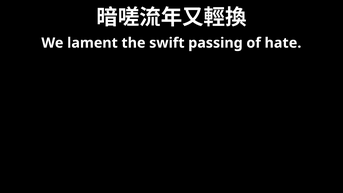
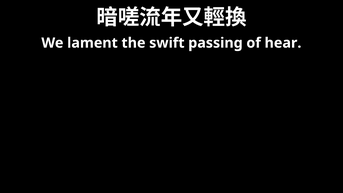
hate: hate -> hear (283, 43)
